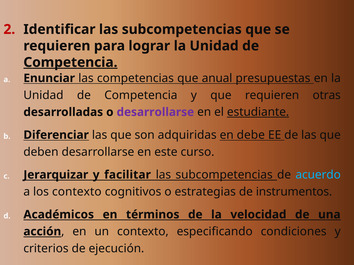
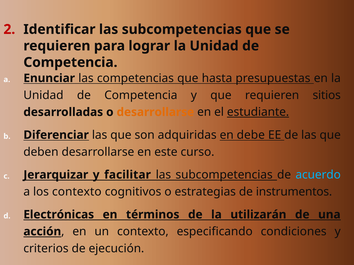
Competencia underline: present -> none (70, 62)
anual: anual -> hasta (217, 78)
otras: otras -> sitios (327, 95)
desarrollarse colour: purple -> orange (155, 112)
Académicos: Académicos -> Electrónicas (59, 215)
velocidad: velocidad -> utilizarán (258, 215)
